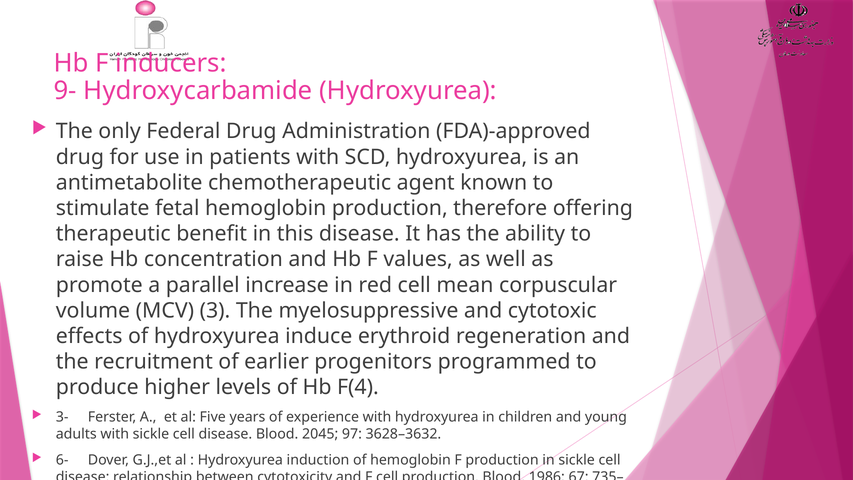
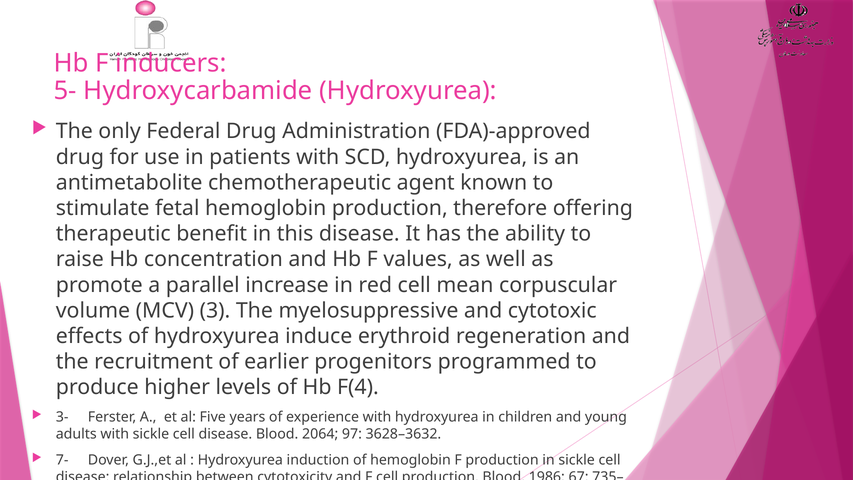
9-: 9- -> 5- (65, 91)
2045: 2045 -> 2064 (320, 434)
6-: 6- -> 7- (62, 460)
